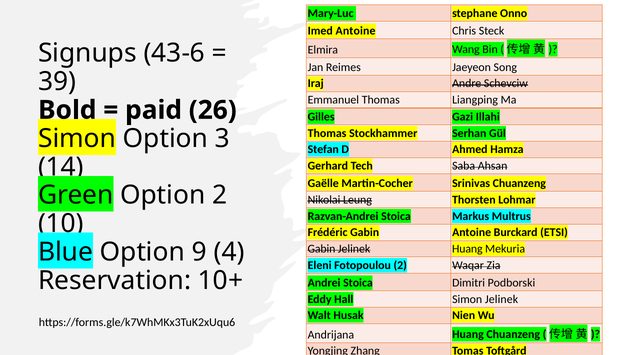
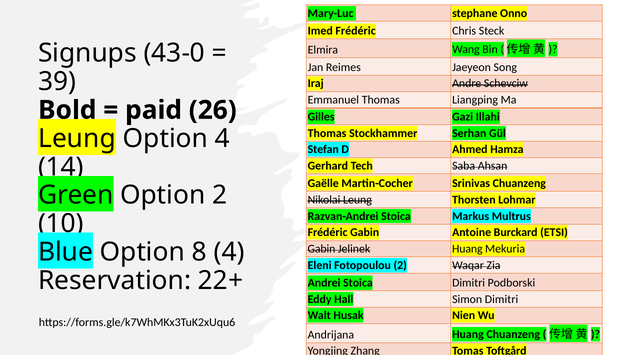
Imed Antoine: Antoine -> Frédéric (356, 31)
43-6: 43-6 -> 43-0 (174, 53)
Simon: Simon -> Leung (77, 139)
Option 3: 3 -> 4 (222, 139)
9: 9 -> 8 (199, 252)
10+: 10+ -> 22+ (220, 281)
Simon Jelinek: Jelinek -> Dimitri (502, 300)
